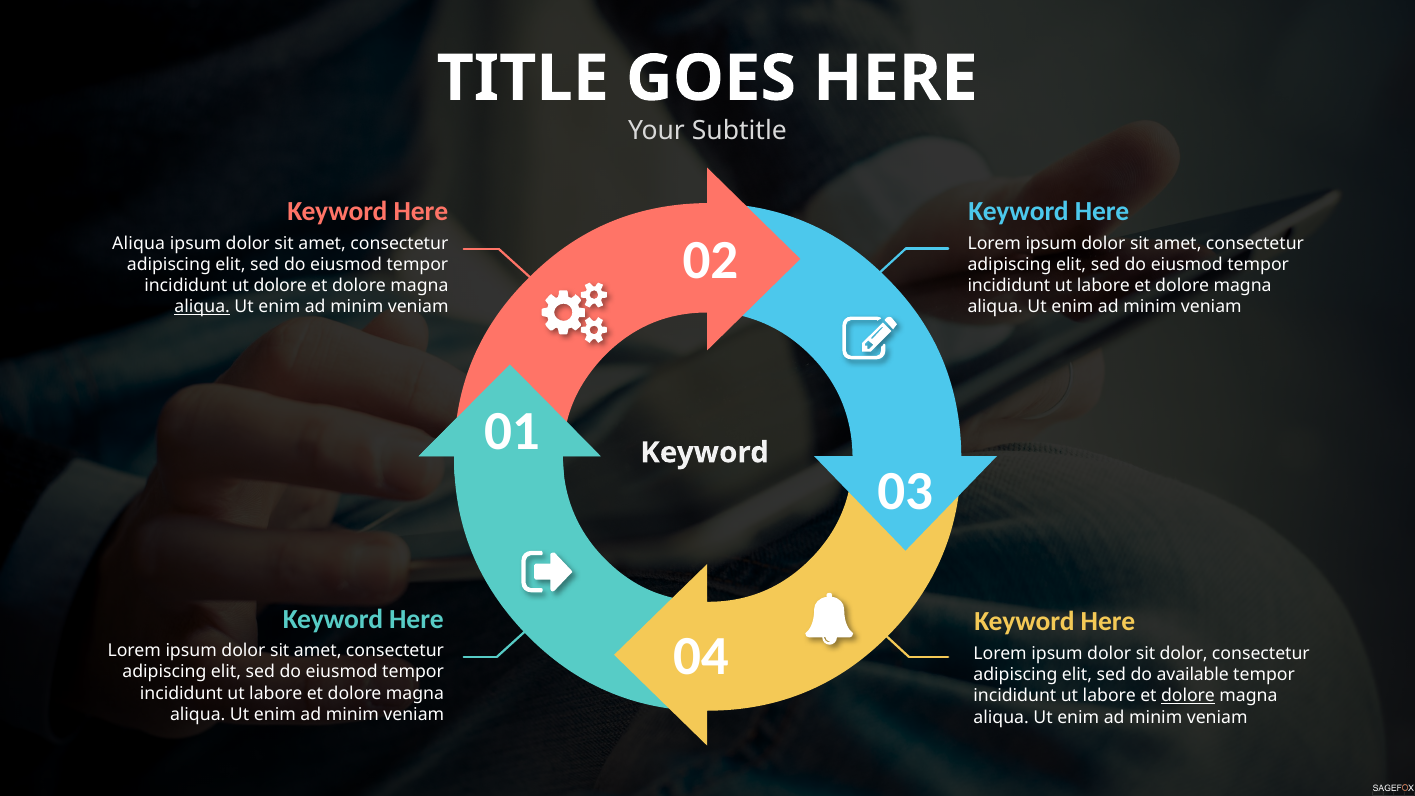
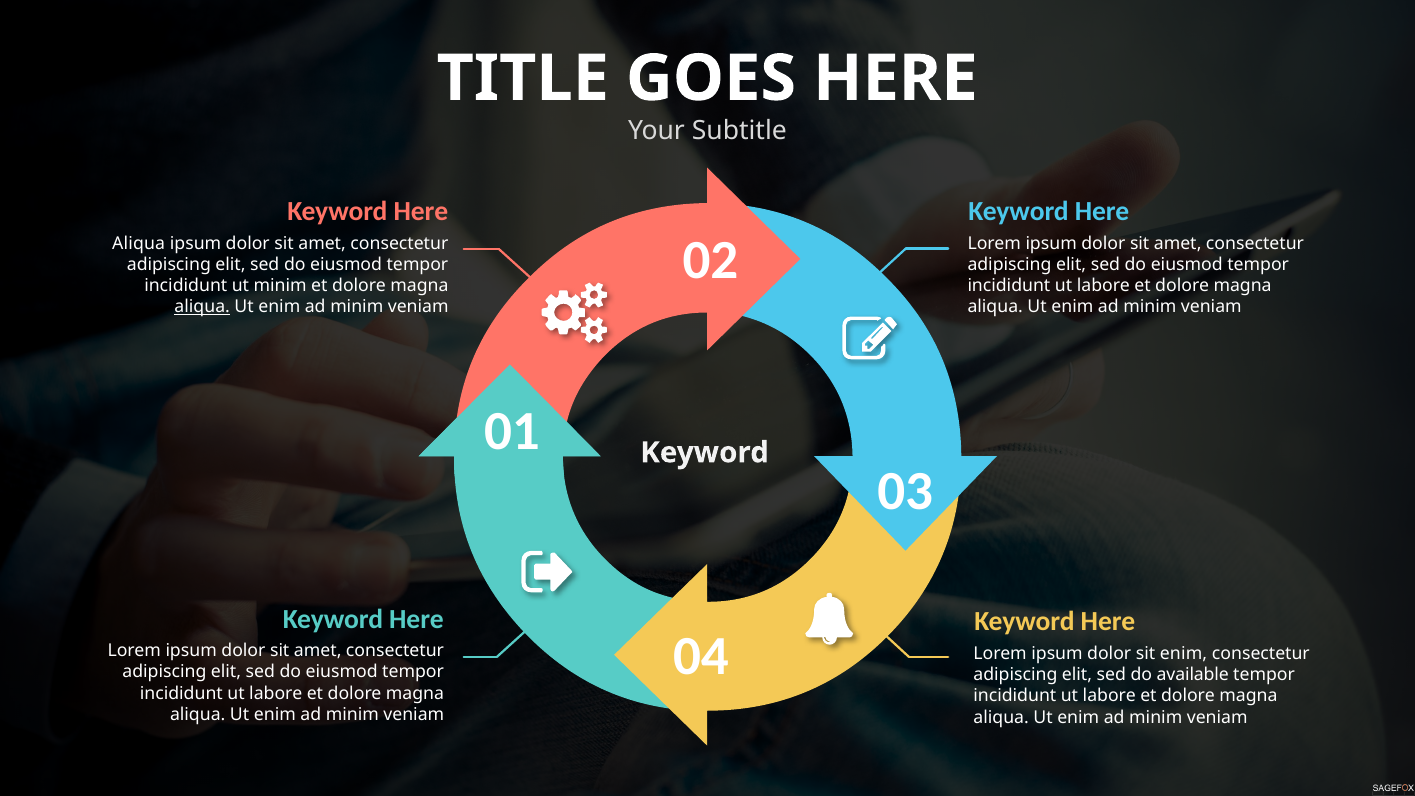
ut dolore: dolore -> minim (280, 286)
sit dolor: dolor -> enim (1183, 654)
dolore underline: present -> none (1188, 696)
